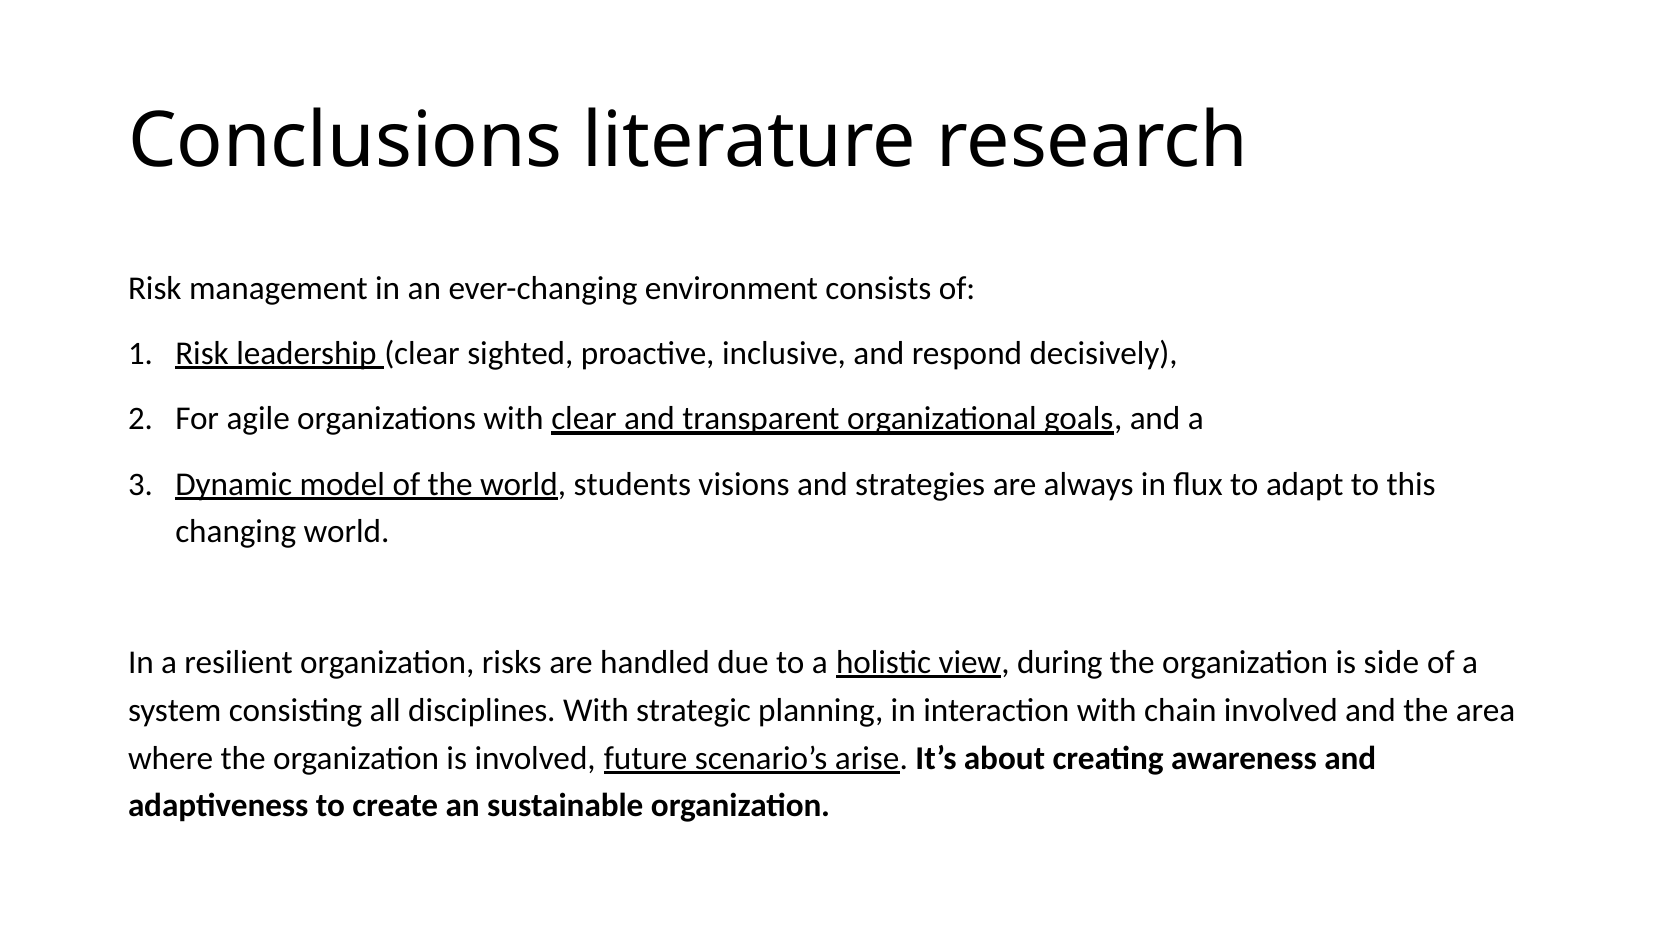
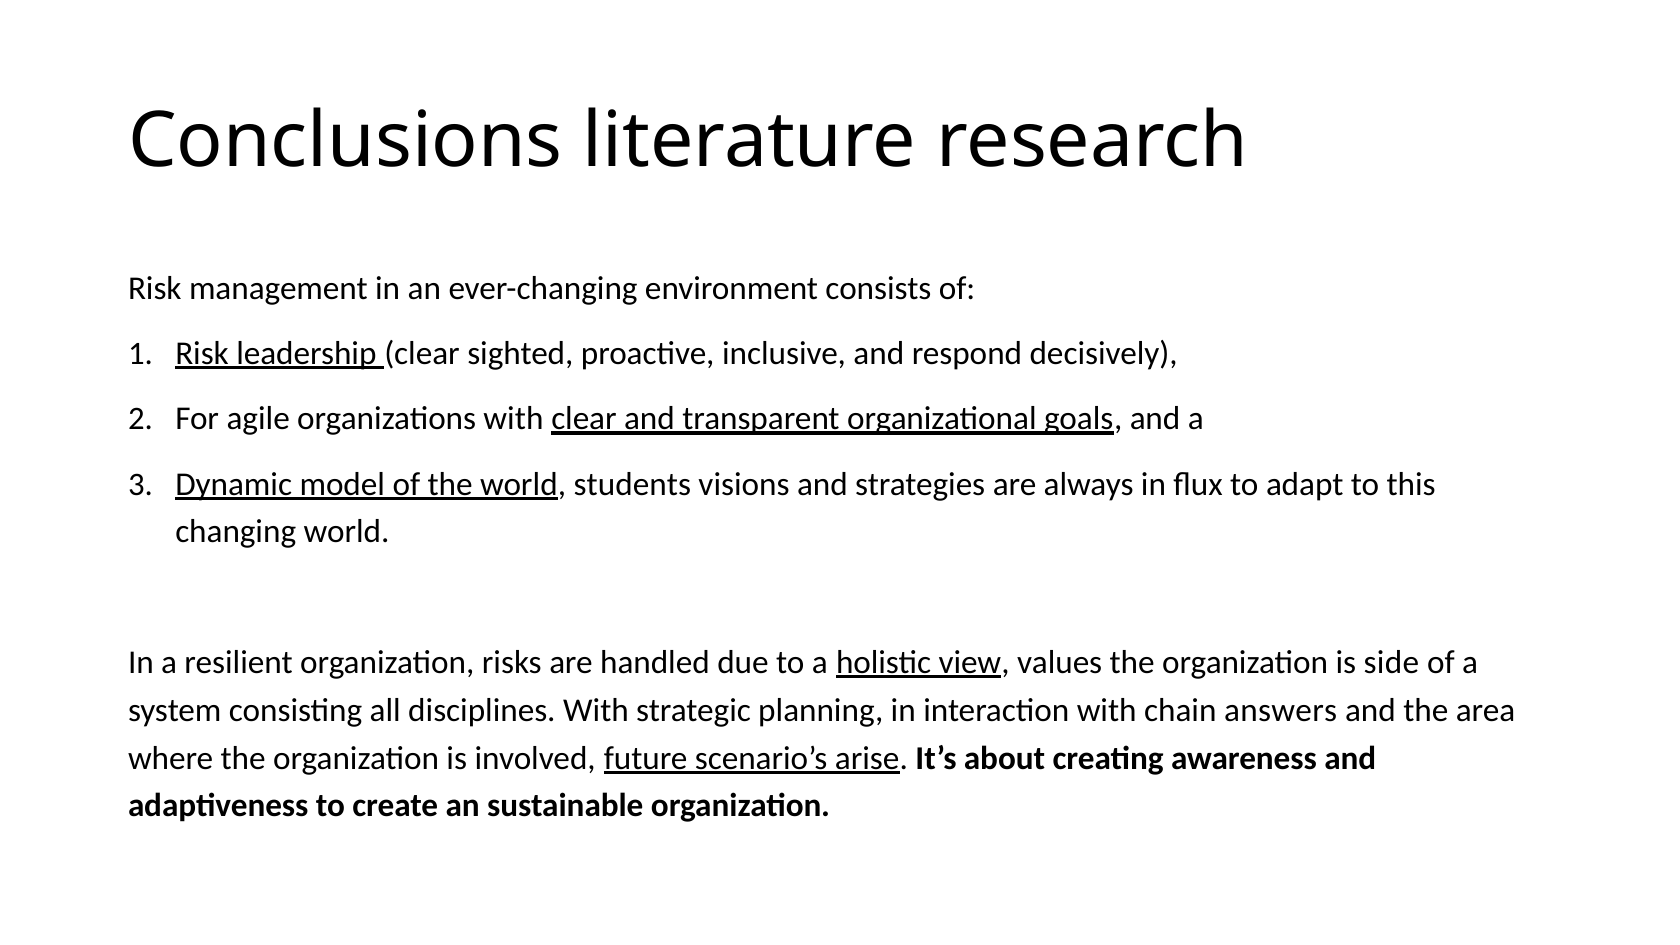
during: during -> values (1060, 663)
chain involved: involved -> answers (1281, 710)
